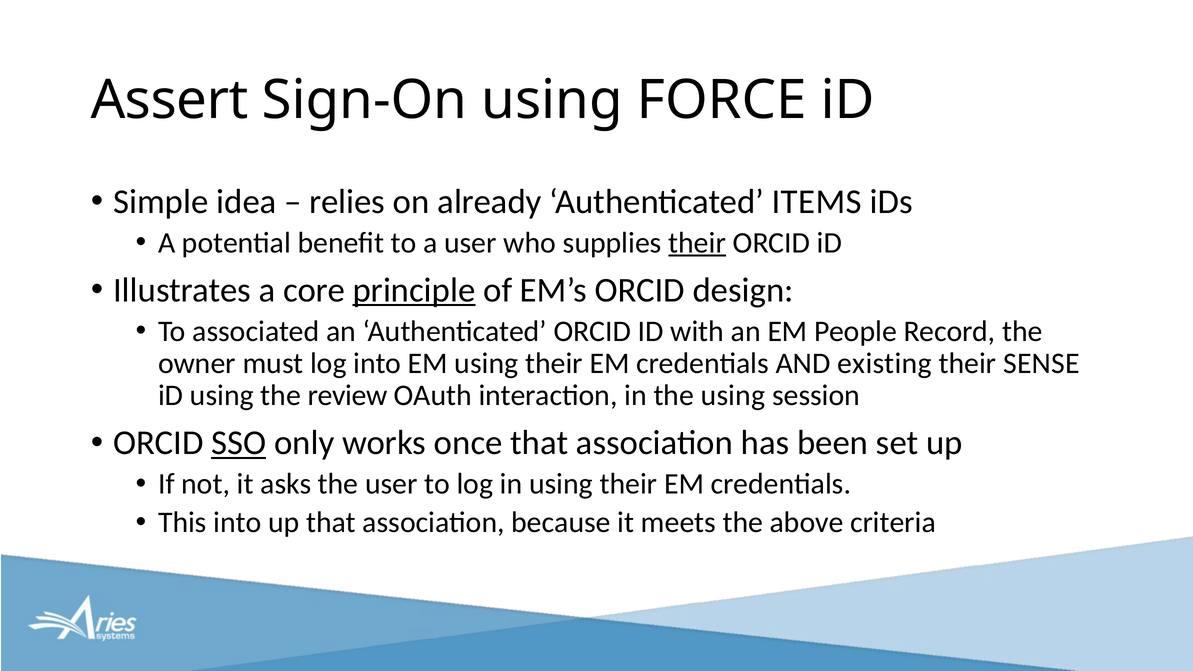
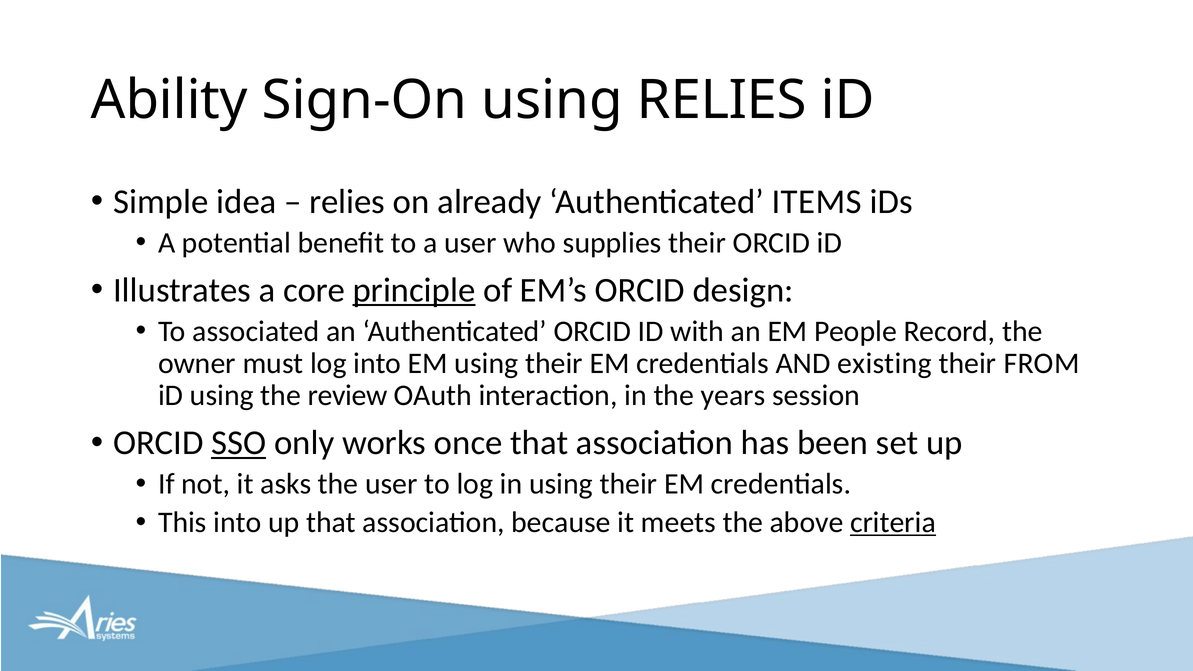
Assert: Assert -> Ability (169, 100)
using FORCE: FORCE -> RELIES (722, 100)
their underline: present -> none (697, 243)
SENSE: SENSE -> FROM (1042, 363)
the using: using -> years (733, 396)
criteria underline: none -> present (893, 522)
